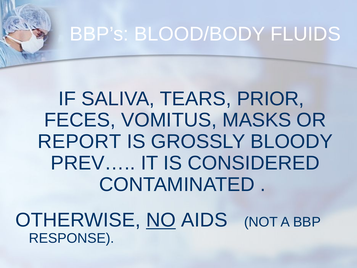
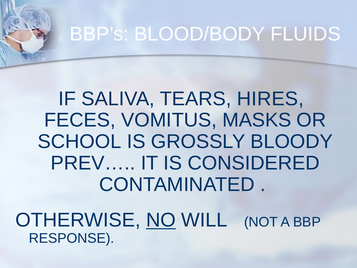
PRIOR: PRIOR -> HIRES (270, 99)
REPORT: REPORT -> SCHOOL (79, 141)
AIDS: AIDS -> WILL (204, 220)
